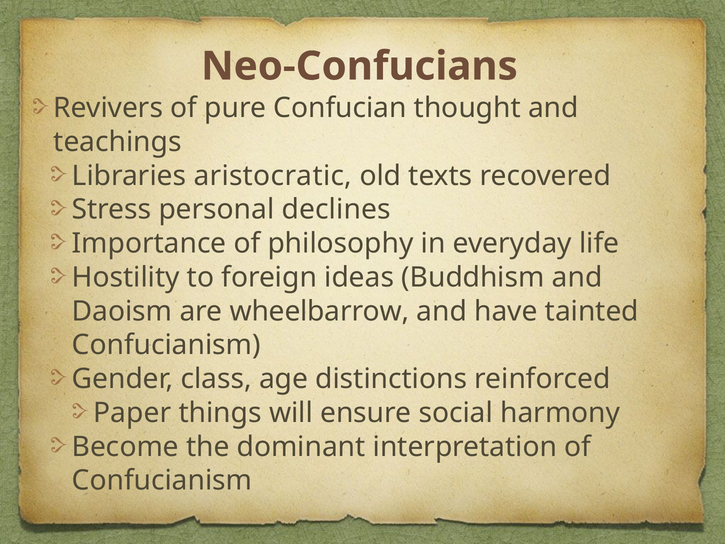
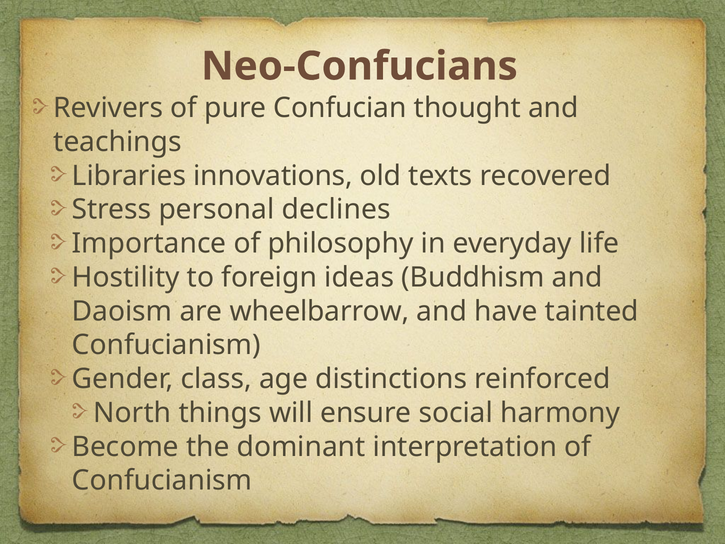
aristocratic: aristocratic -> innovations (273, 176)
Paper: Paper -> North (132, 413)
